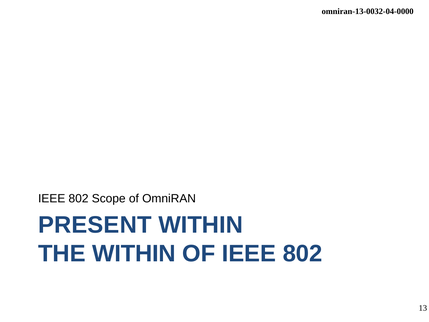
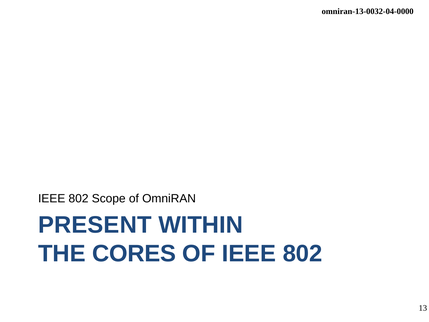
THE WITHIN: WITHIN -> CORES (134, 253)
